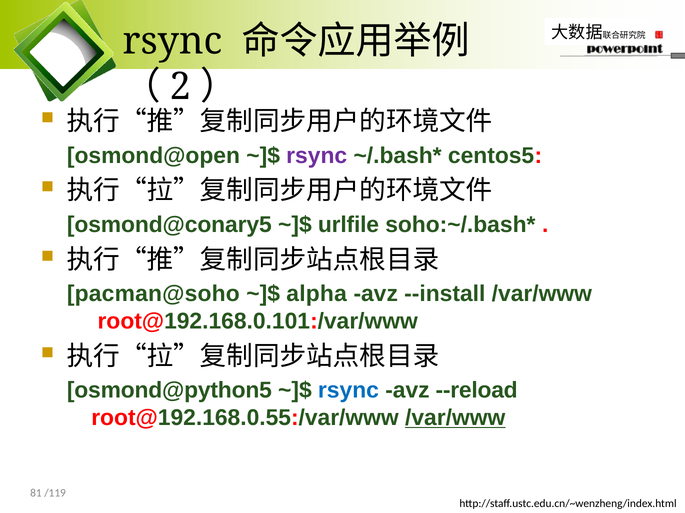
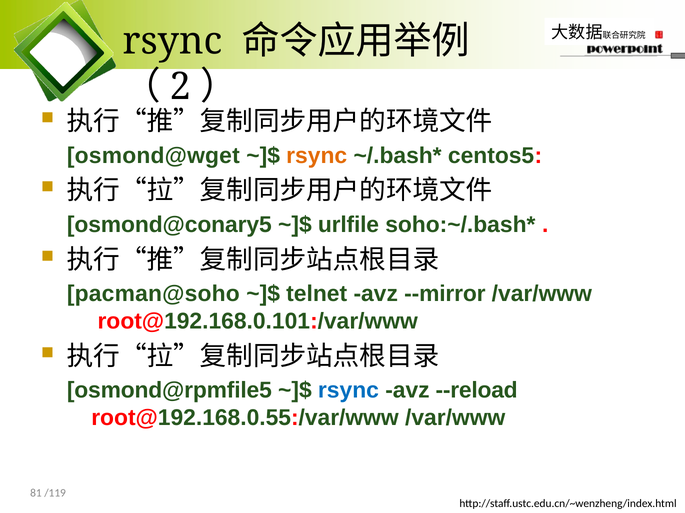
osmond@open: osmond@open -> osmond@wget (153, 156)
rsync colour: purple -> orange (317, 156)
alpha: alpha -> telnet (317, 294)
--install: --install -> --mirror (445, 294)
osmond@python5: osmond@python5 -> osmond@rpmfile5 (169, 391)
/var/www underline: present -> none (455, 418)
